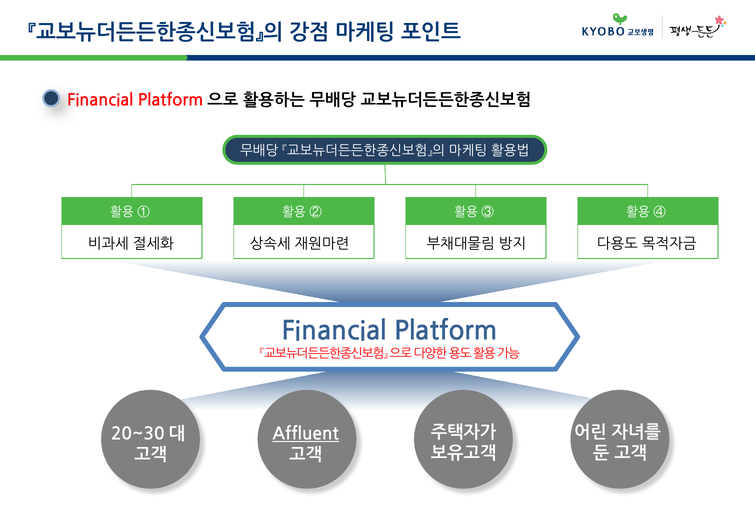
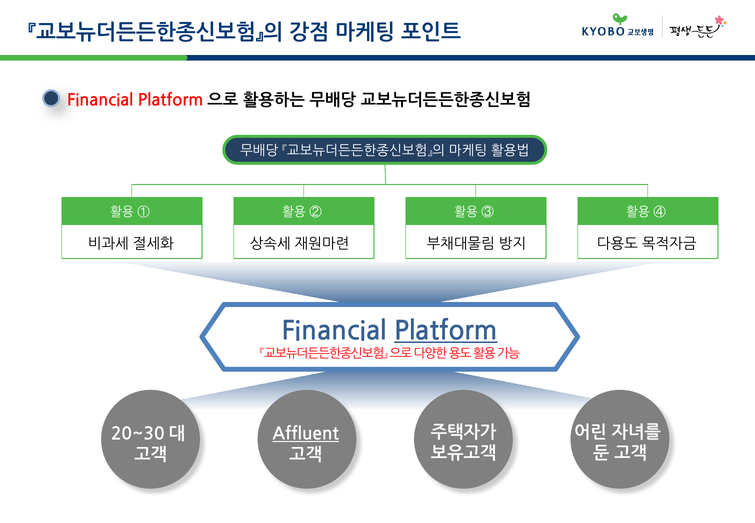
Platform underline: none -> present (446, 331)
